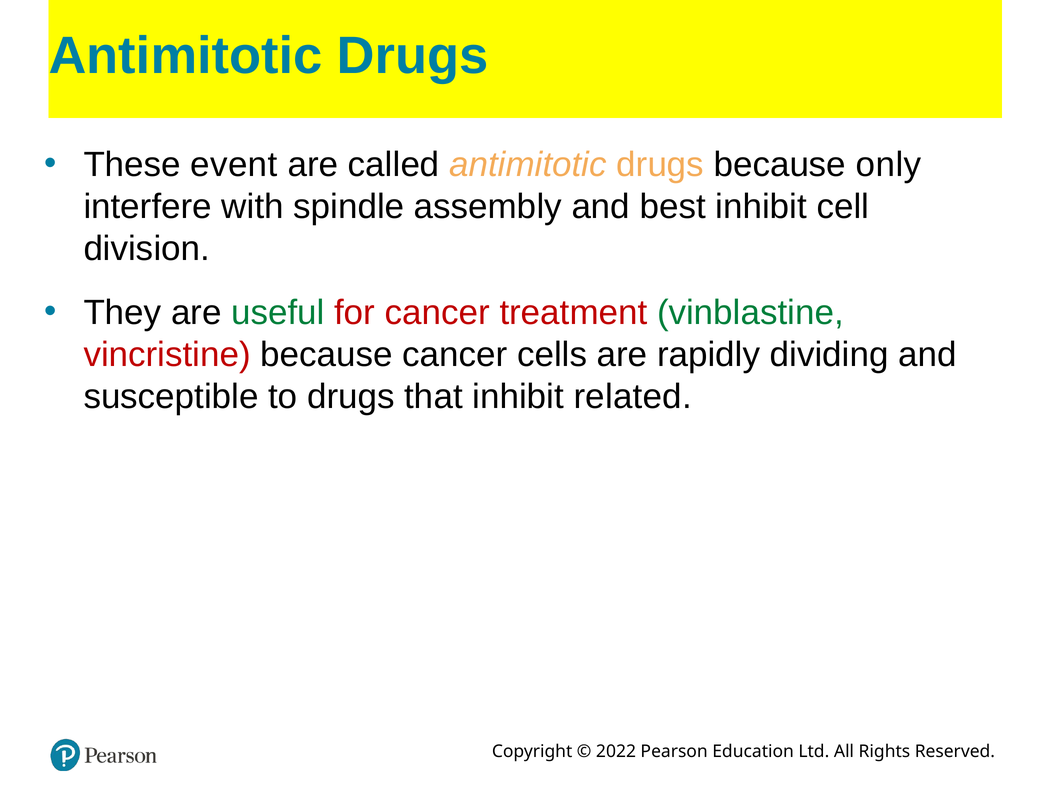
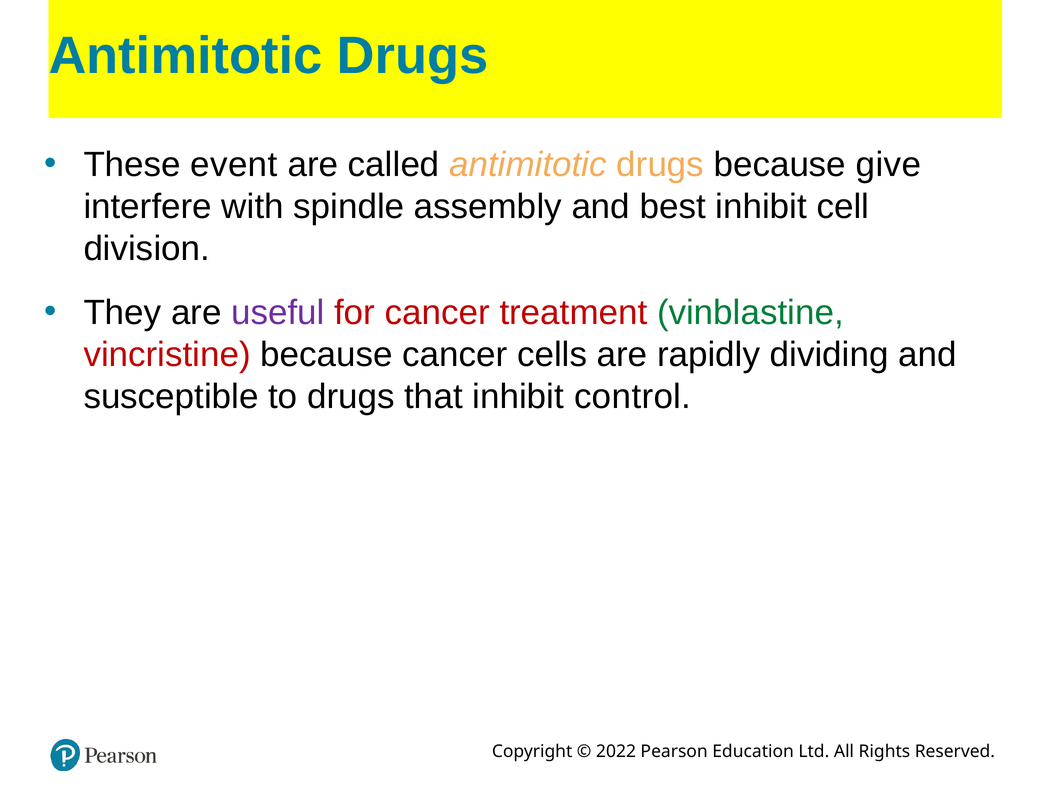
only: only -> give (889, 164)
useful colour: green -> purple (278, 312)
related: related -> control (633, 396)
